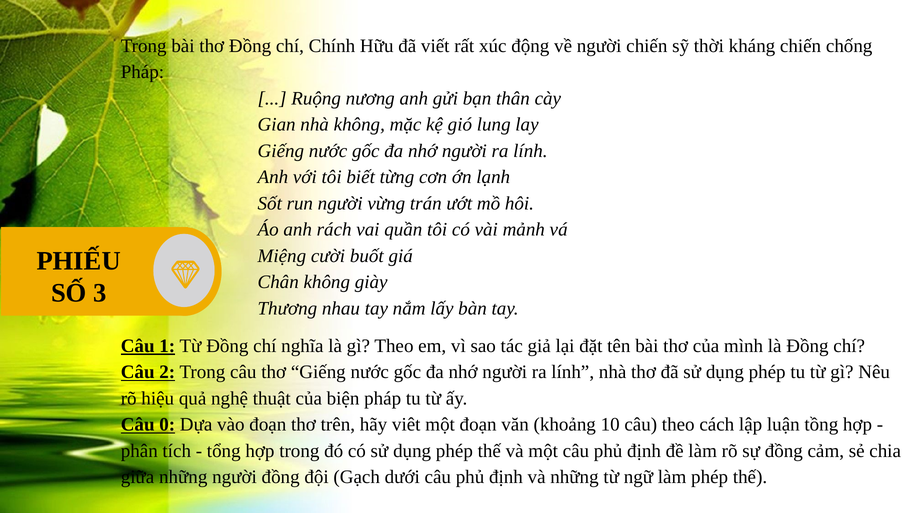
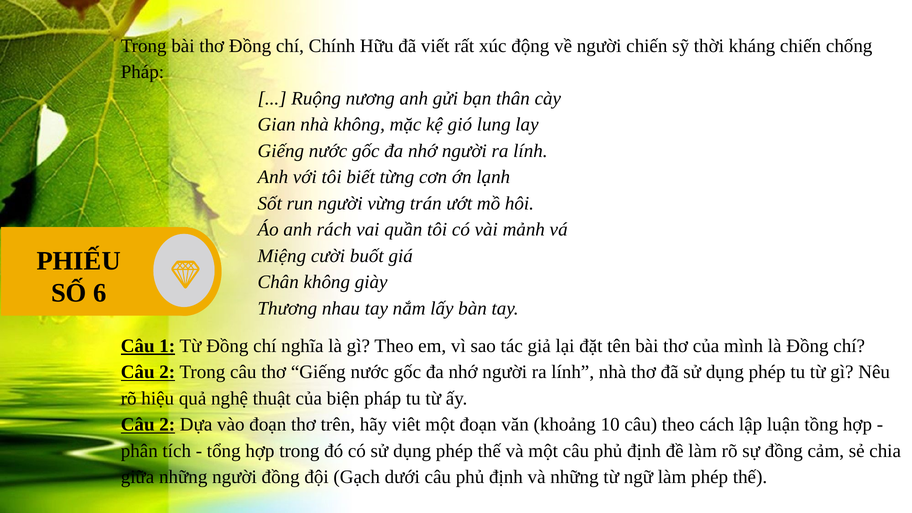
3: 3 -> 6 (100, 293)
0: 0 -> 2 (167, 425)
